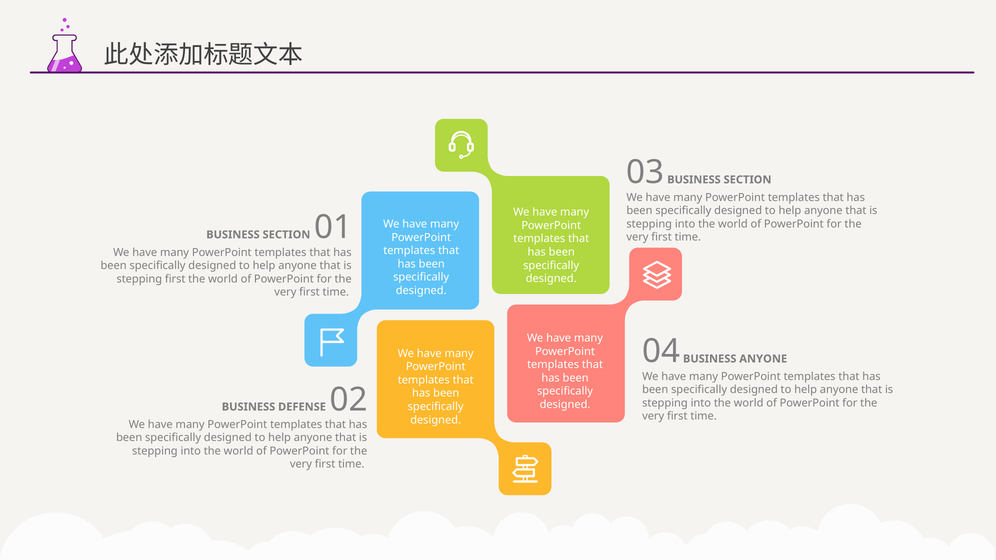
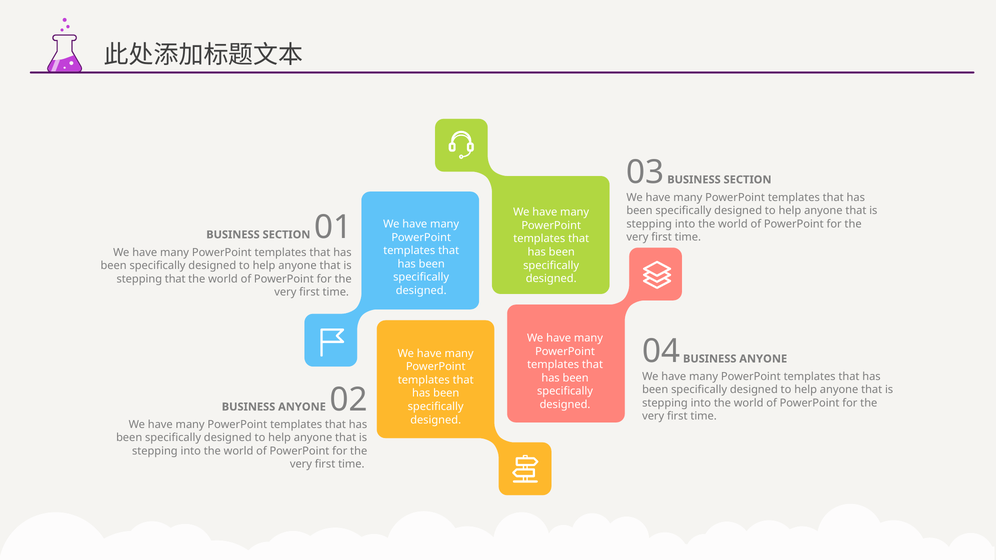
stepping first: first -> that (175, 279)
DEFENSE: DEFENSE -> ANYONE (302, 407)
